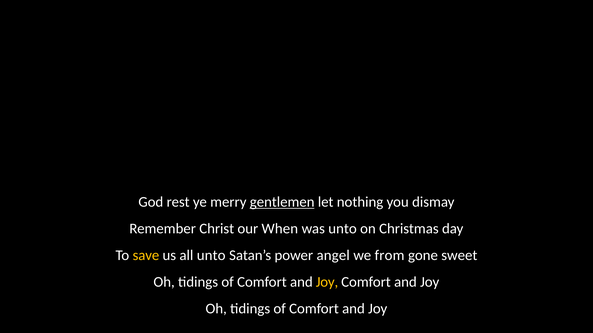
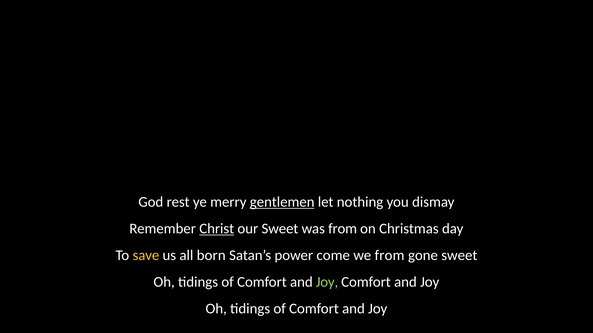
Christ underline: none -> present (217, 229)
our When: When -> Sweet (280, 229)
was unto: unto -> from (343, 229)
all unto: unto -> born (211, 256)
angel: angel -> come (333, 256)
Joy colour: yellow -> light green (327, 282)
